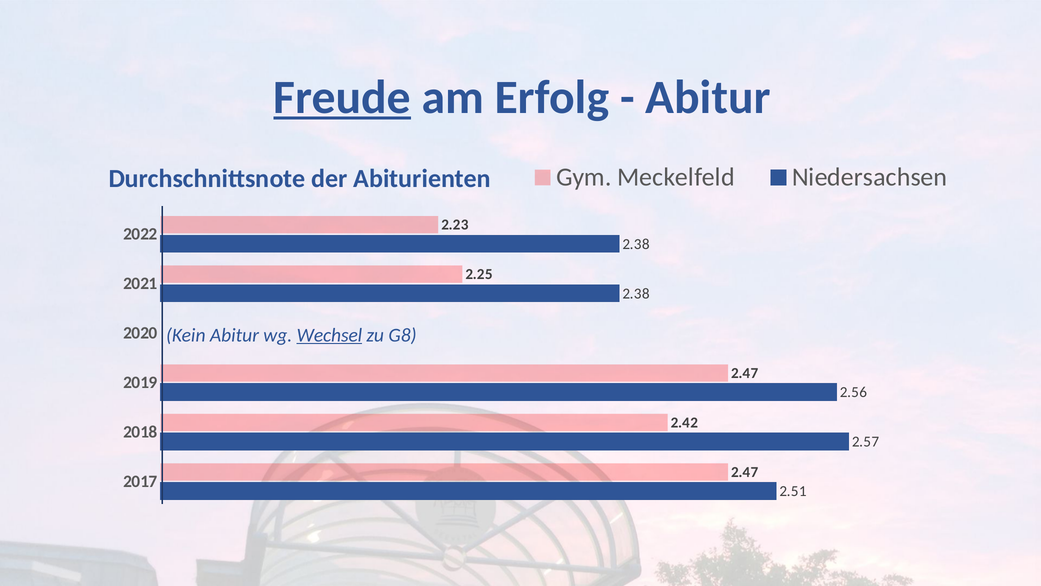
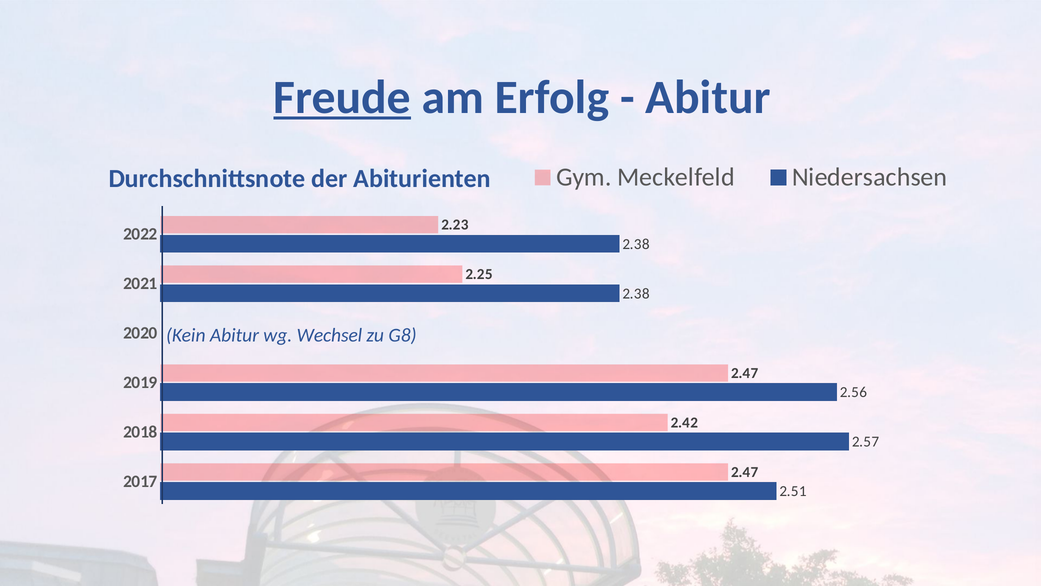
Wechsel underline: present -> none (329, 335)
